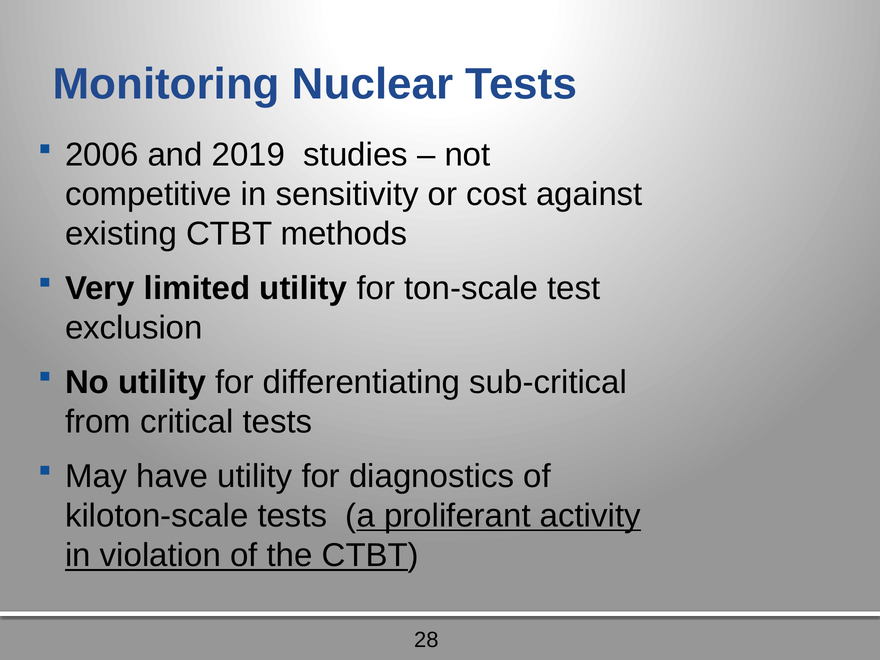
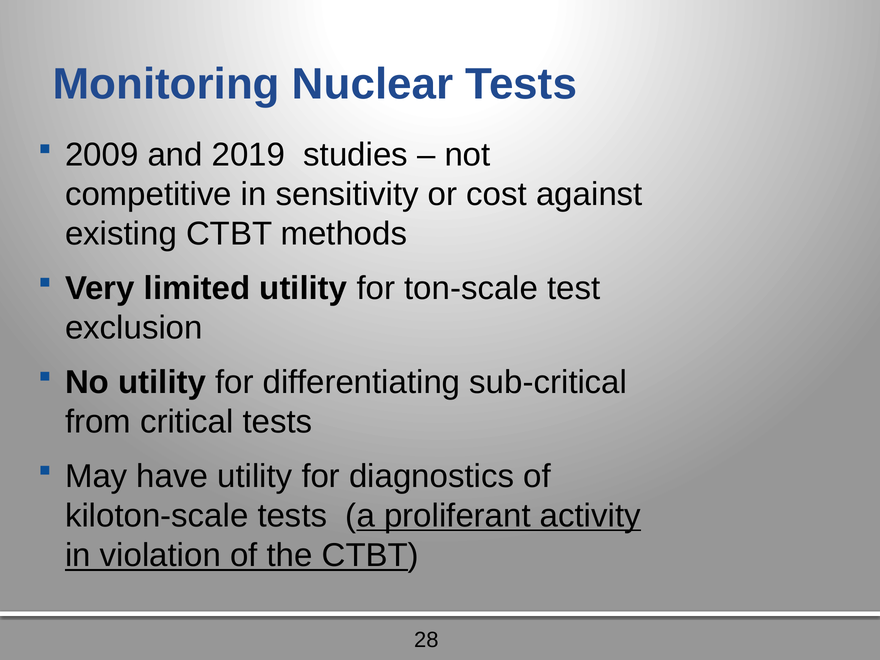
2006: 2006 -> 2009 (102, 155)
